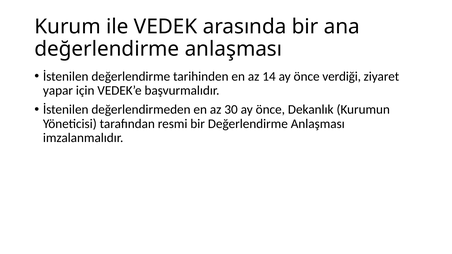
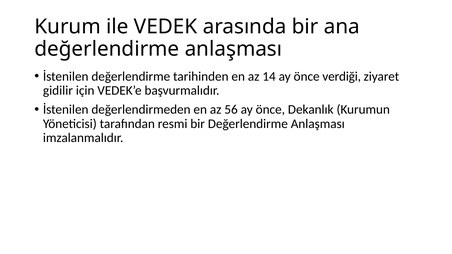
yapar: yapar -> gidilir (58, 91)
30: 30 -> 56 (231, 110)
